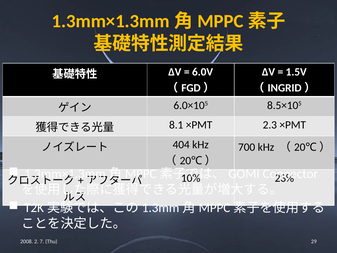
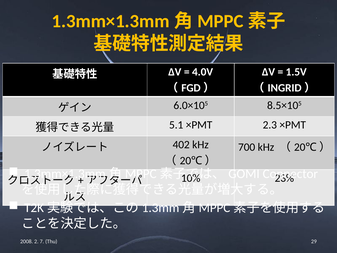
6.0V: 6.0V -> 4.0V (203, 72)
8.1: 8.1 -> 5.1 (176, 125)
404: 404 -> 402 (181, 145)
